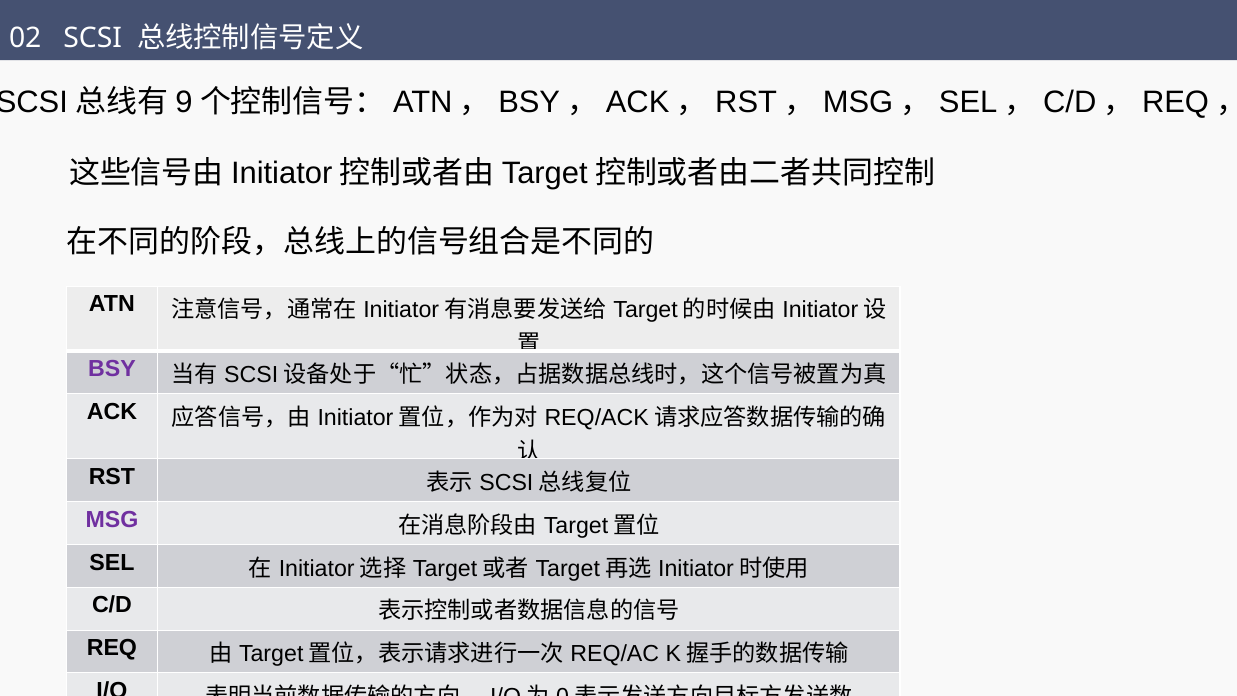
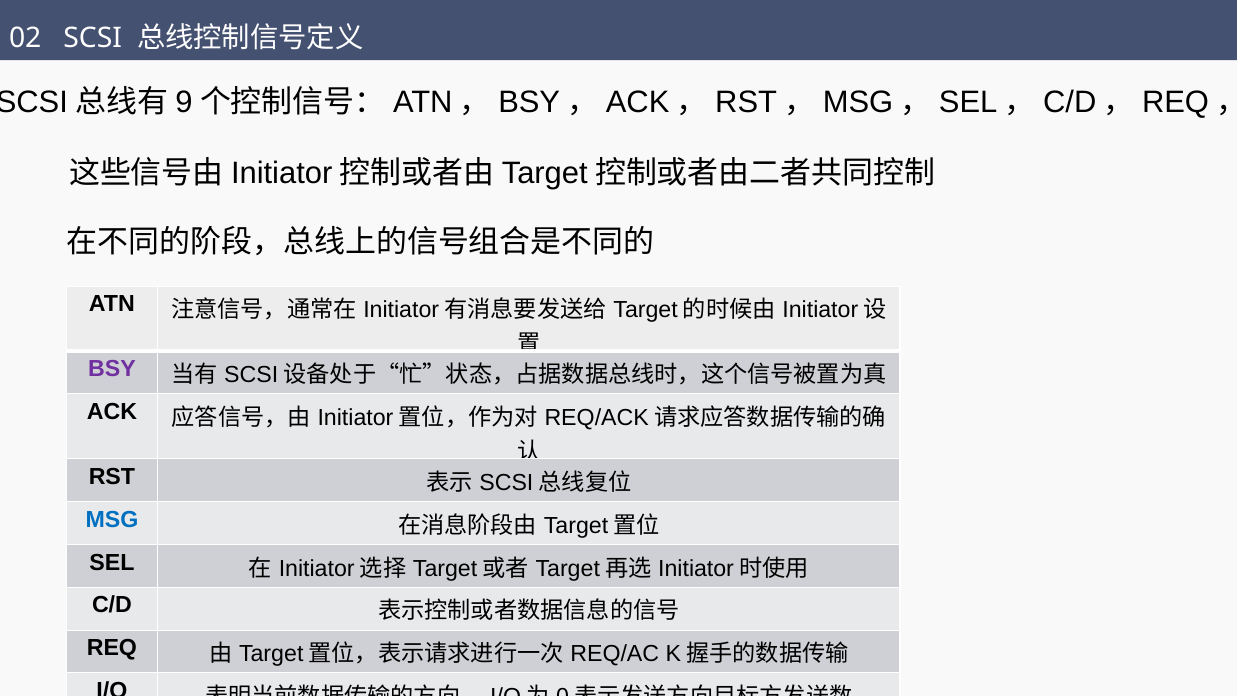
MSG colour: purple -> blue (112, 520)
